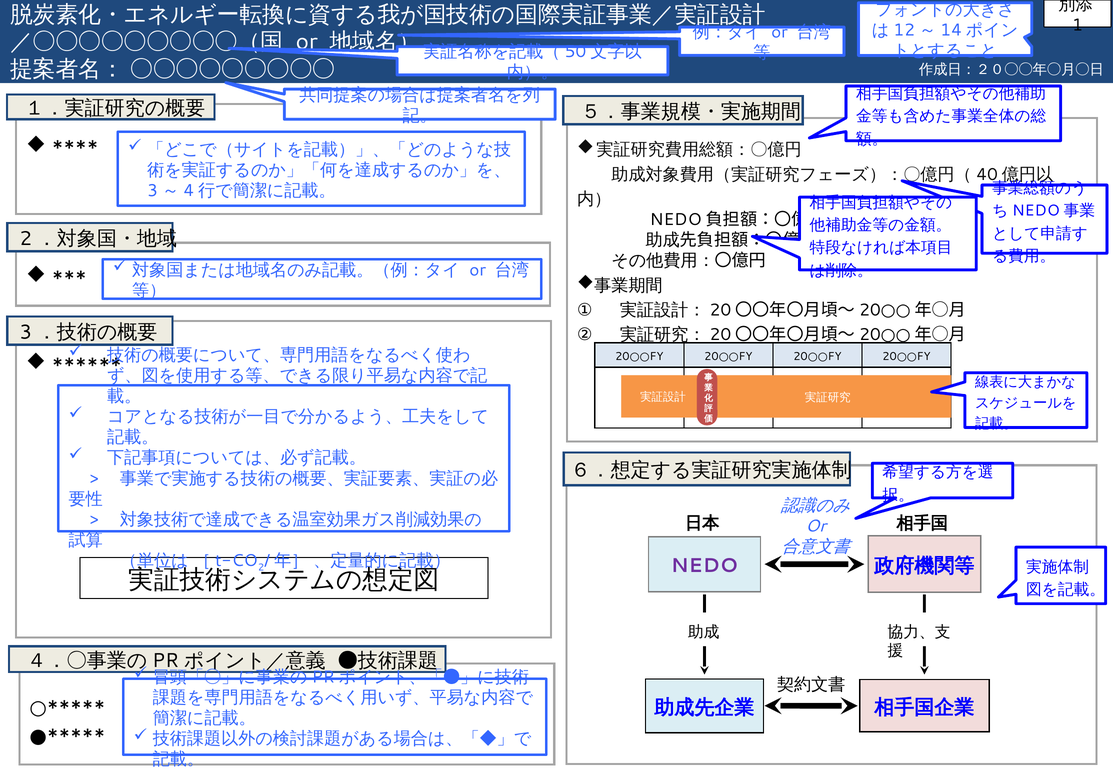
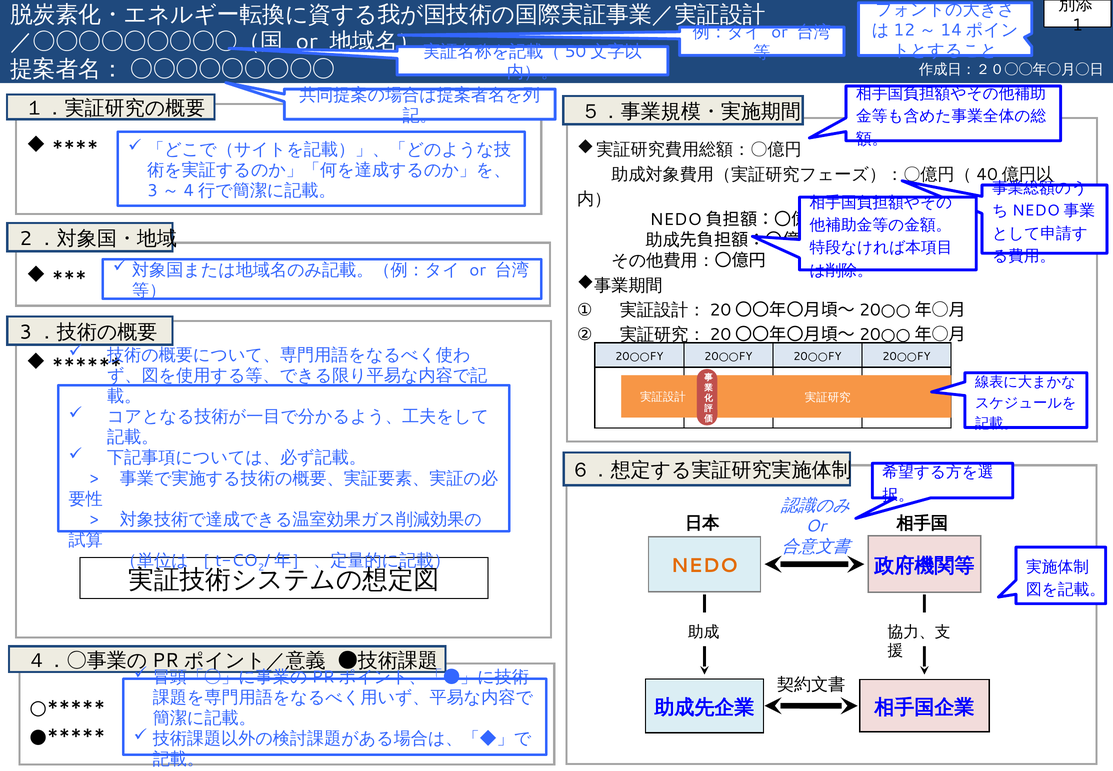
NEDO colour: purple -> orange (704, 565)
